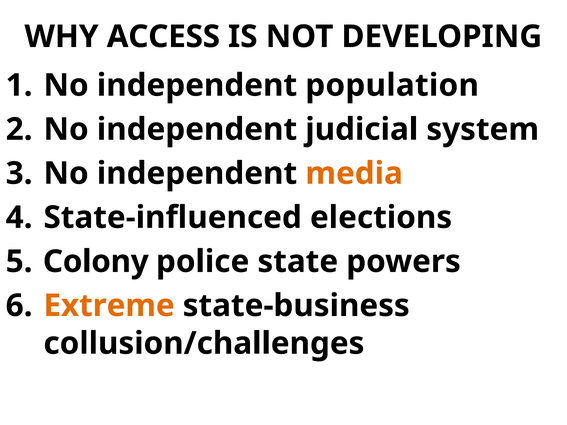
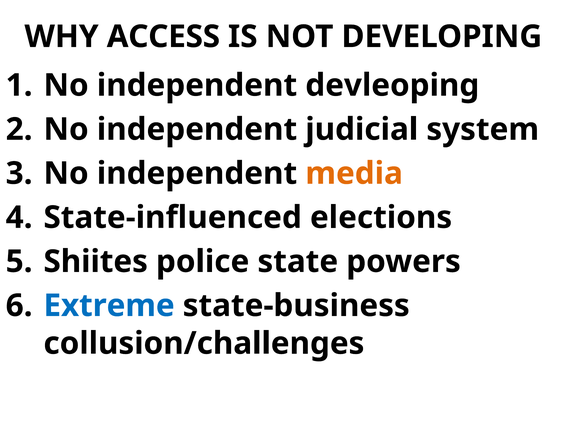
population: population -> devleoping (392, 85)
Colony: Colony -> Shiites (96, 262)
Extreme colour: orange -> blue (109, 306)
